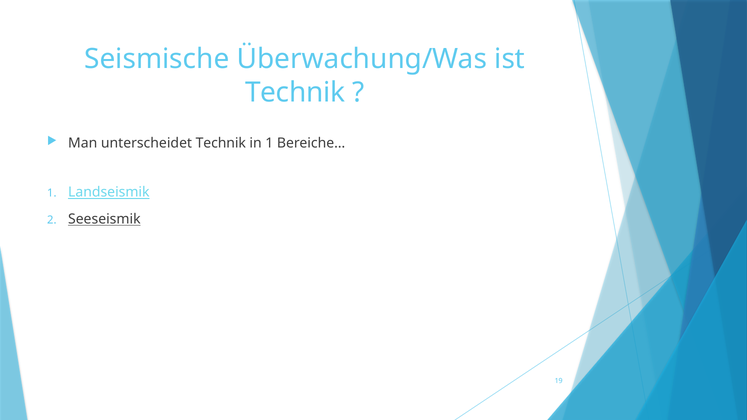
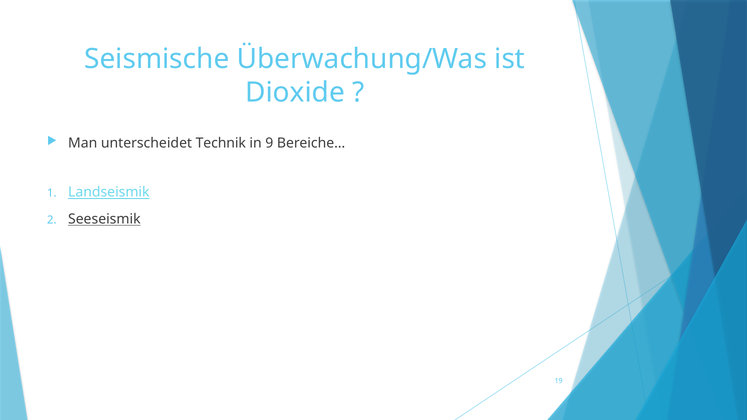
Technik: Technik -> Dioxide (295, 93)
in 1: 1 -> 9 (269, 143)
